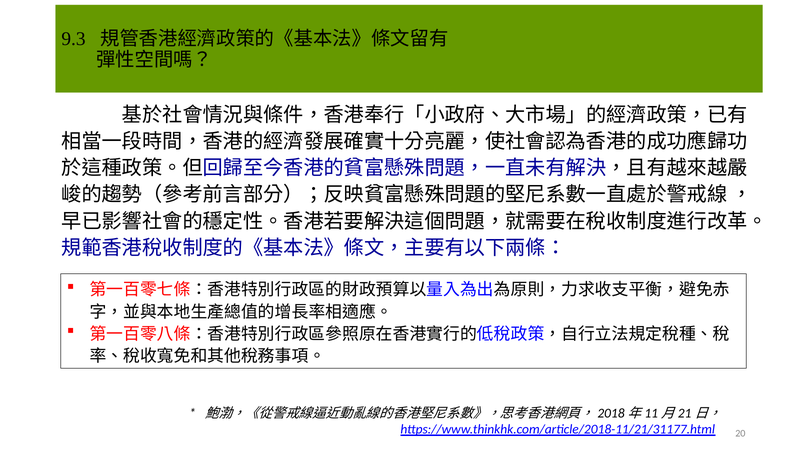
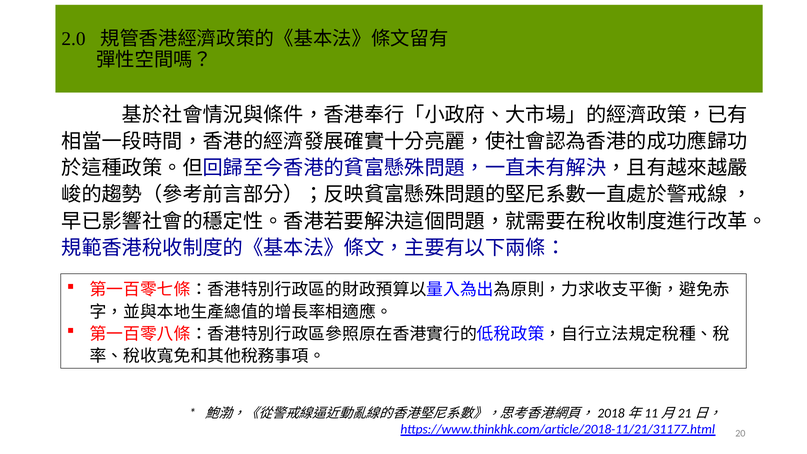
9.3: 9.3 -> 2.0 (74, 39)
